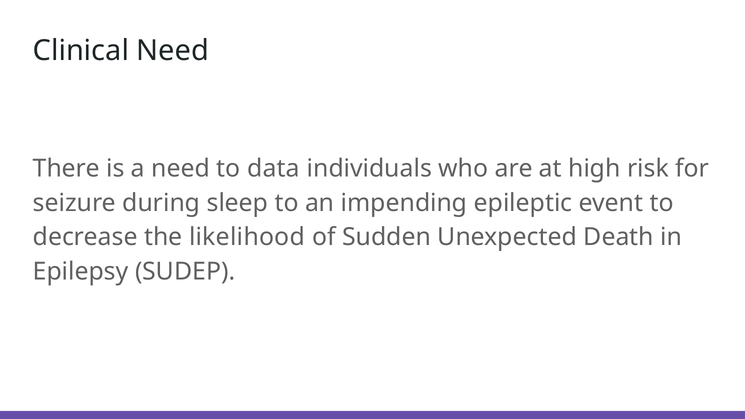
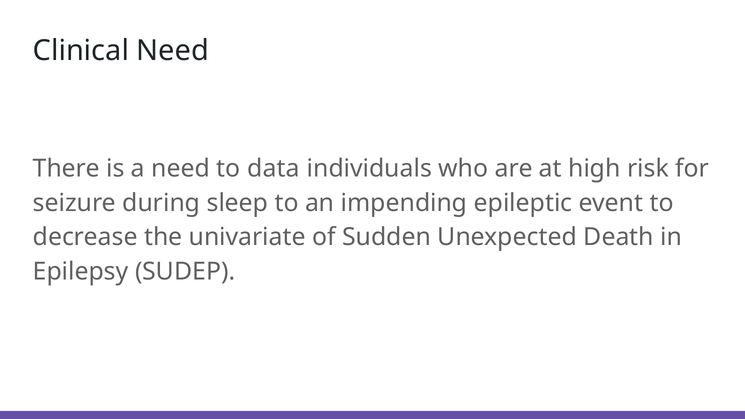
likelihood: likelihood -> univariate (247, 237)
